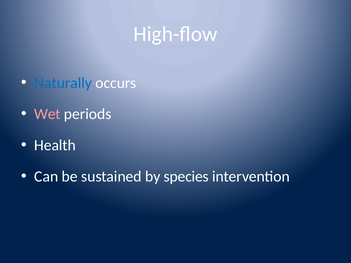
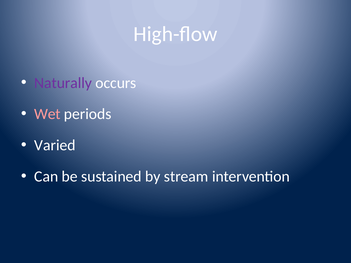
Naturally colour: blue -> purple (63, 83)
Health: Health -> Varied (55, 145)
species: species -> stream (186, 177)
